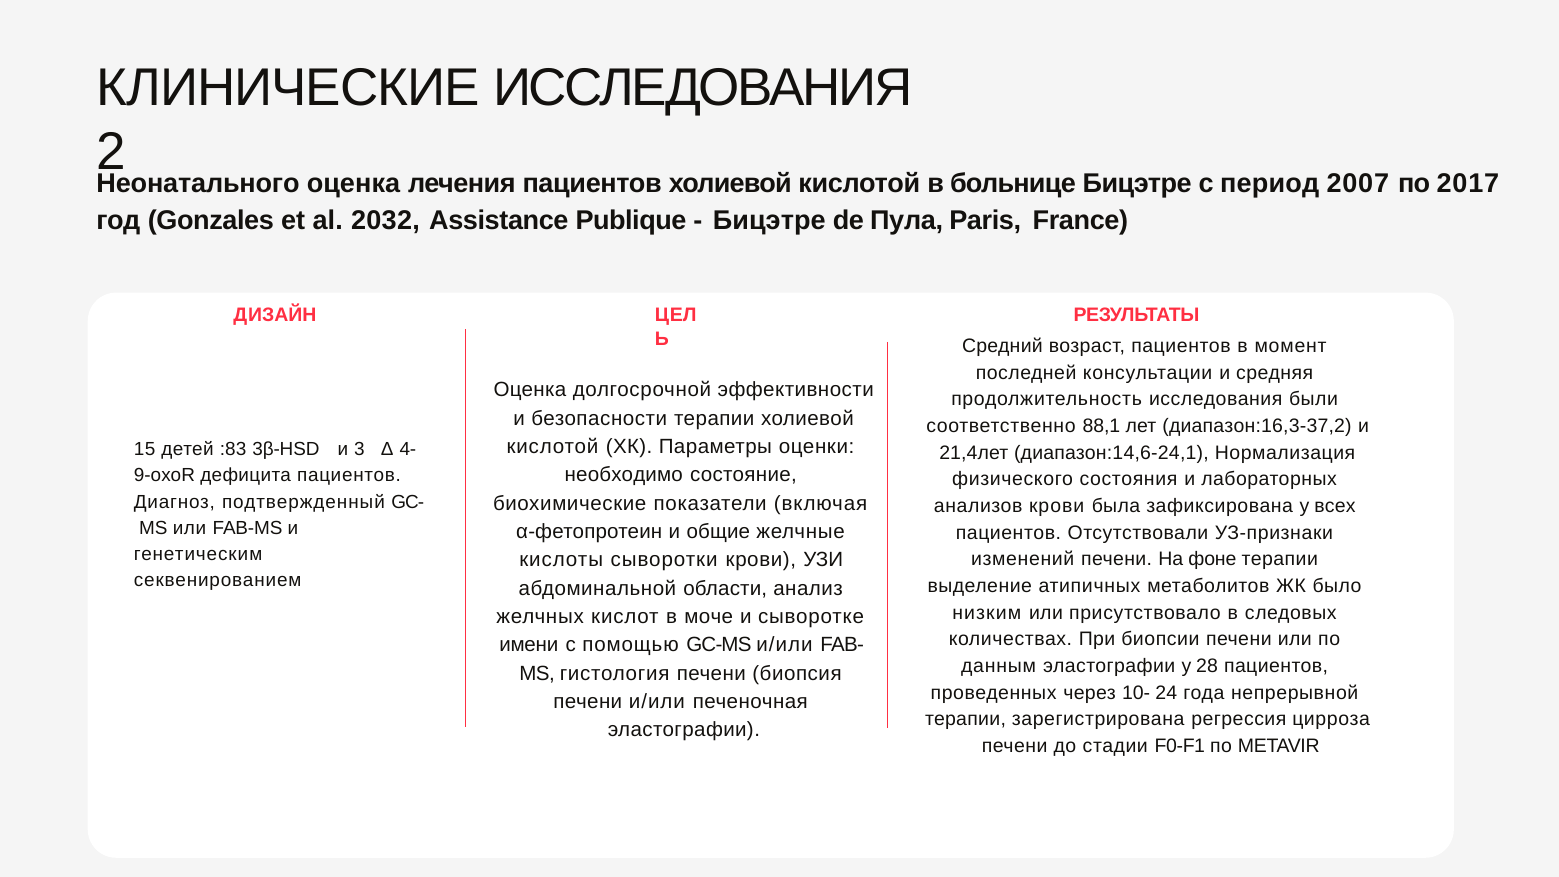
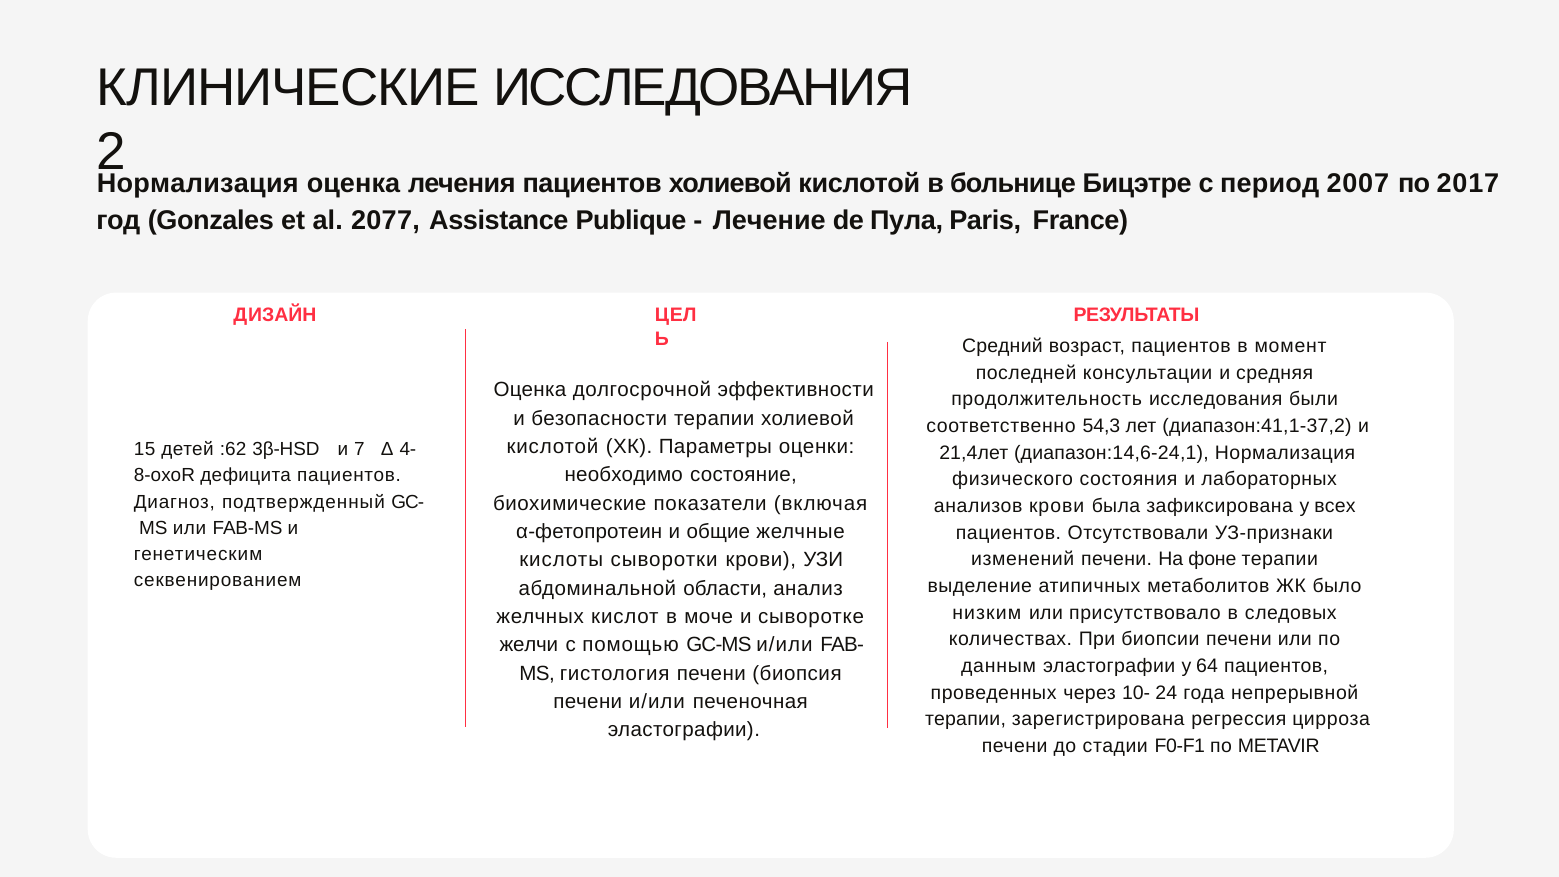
Неонатального: Неонатального -> Нормализация (198, 183)
2032: 2032 -> 2077 (385, 220)
Бицэтре: Бицэтре -> Лечение (769, 220)
88,1: 88,1 -> 54,3 (1101, 426)
диапазон:16,3-37,2: диапазон:16,3-37,2 -> диапазон:41,1-37,2 (1257, 426)
:83: :83 -> :62 (233, 450)
3: 3 -> 7 (359, 450)
9-oxoR: 9-oxoR -> 8-oxoR (164, 476)
имени: имени -> желчи (529, 645)
28: 28 -> 64 (1207, 666)
